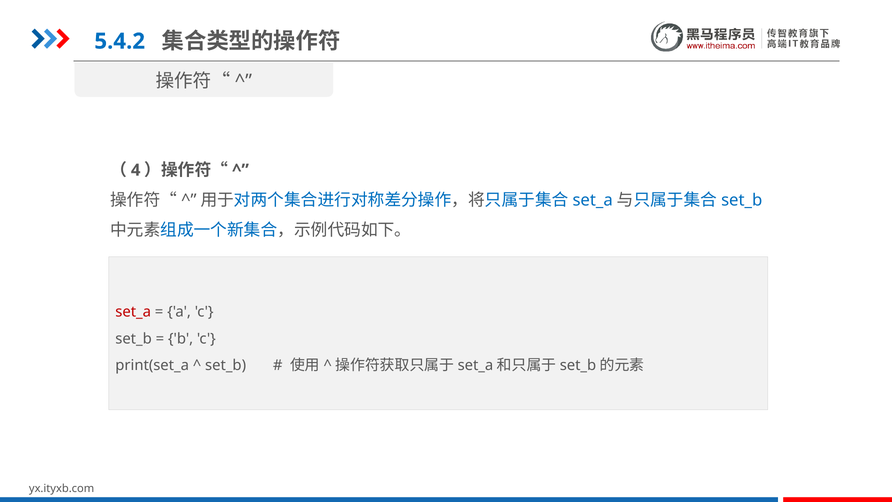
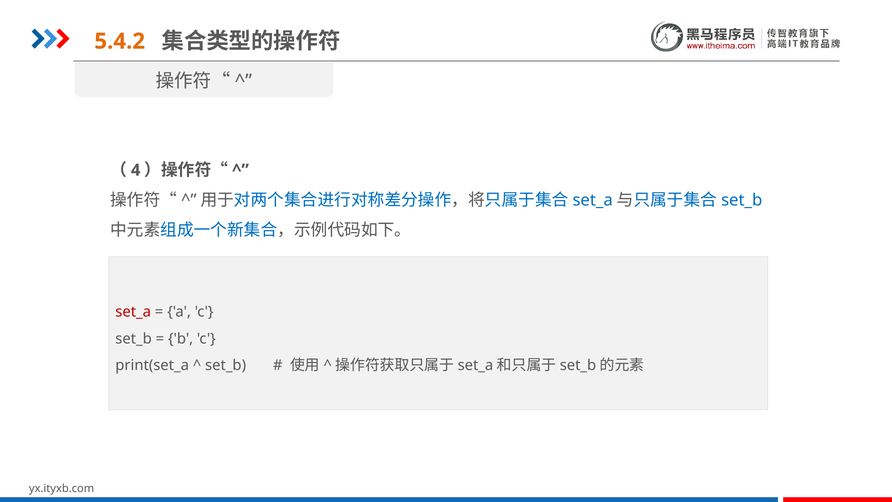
5.4.2 colour: blue -> orange (120, 41)
